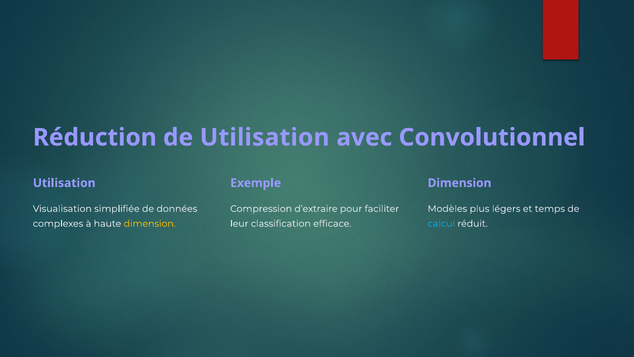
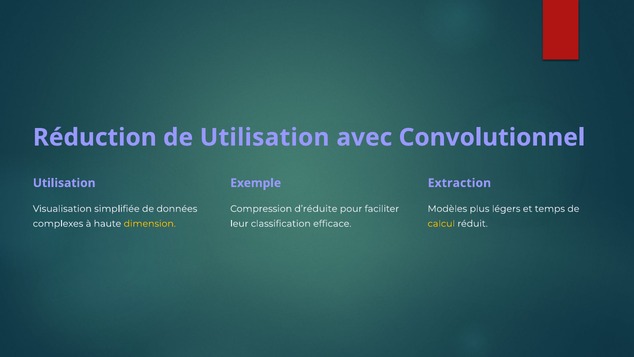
Dimension: Dimension -> Extraction (459, 183)
d’extraire: d’extraire -> d’réduite (316, 209)
calcul colour: light blue -> yellow (441, 223)
